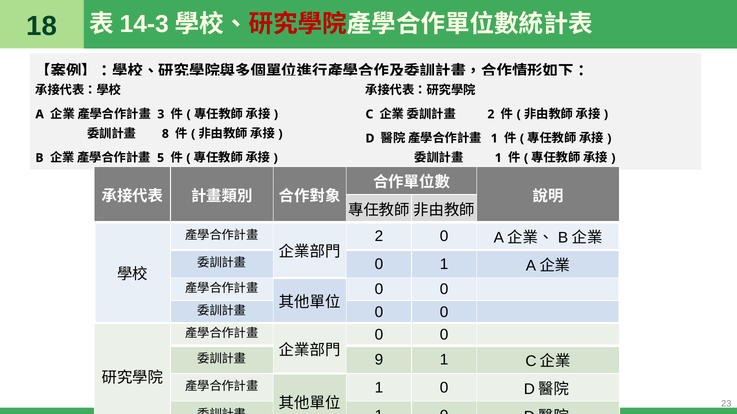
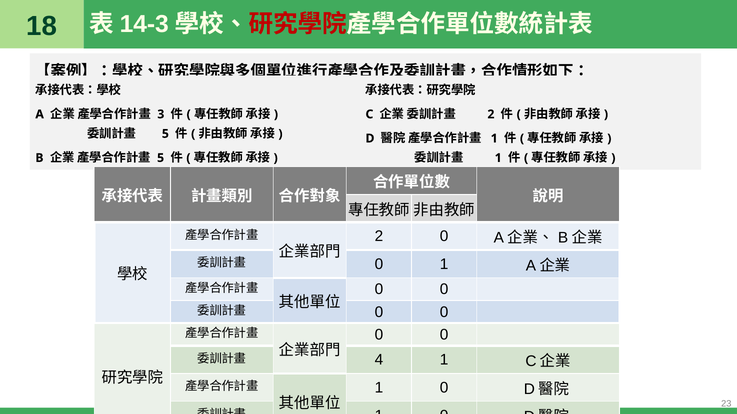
8: 8 -> 5 (165, 134)
9: 9 -> 4 (379, 360)
